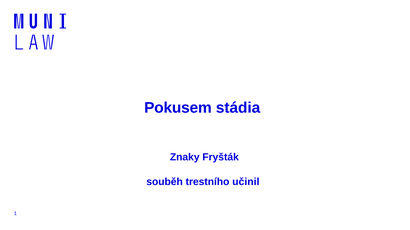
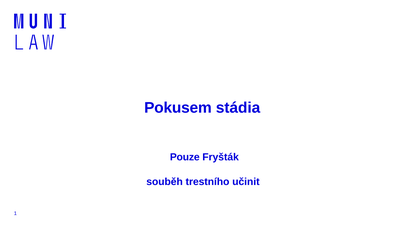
Znaky: Znaky -> Pouze (185, 158)
učinil: učinil -> učinit (246, 182)
